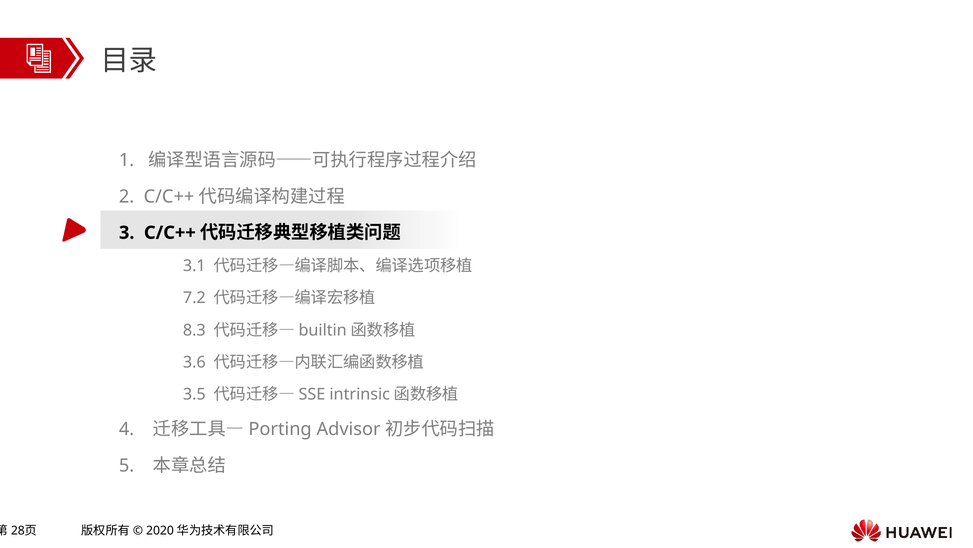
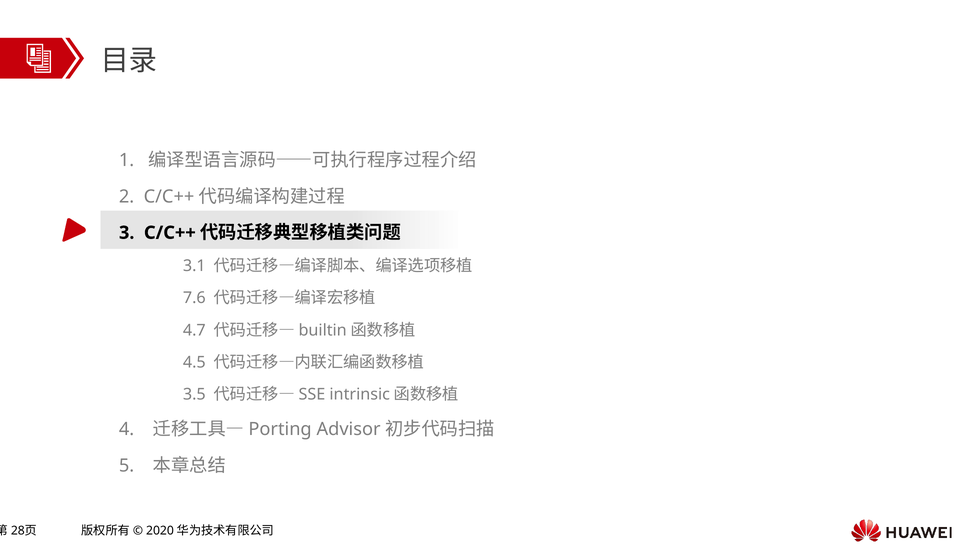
7.2: 7.2 -> 7.6 (194, 298)
8.3: 8.3 -> 4.7 (194, 330)
3.6: 3.6 -> 4.5 (194, 362)
